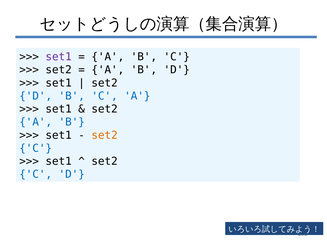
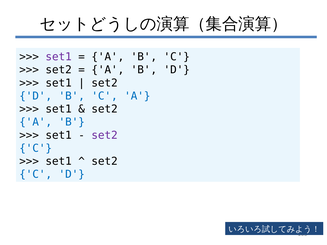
set2 colour: orange -> purple (105, 135)
